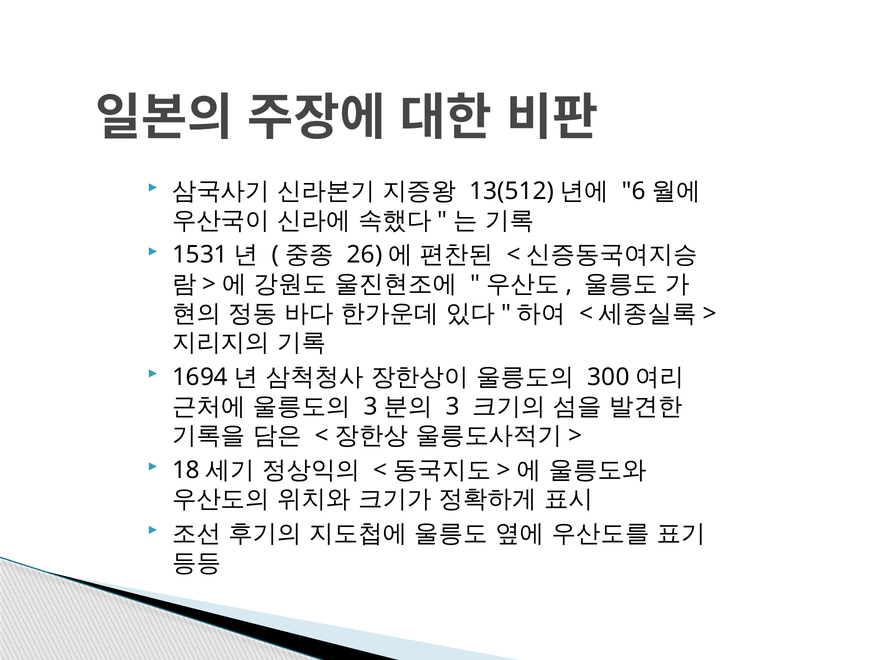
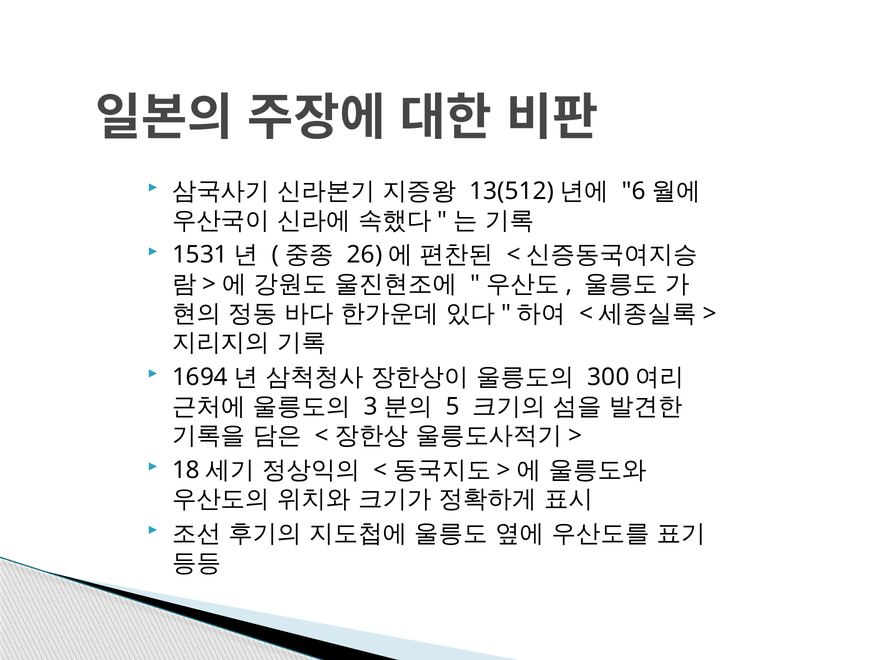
3: 3 -> 5 (453, 406)
